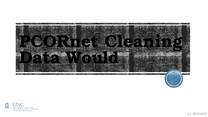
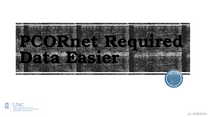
Cleaning: Cleaning -> Required (144, 41)
Would: Would -> Easier (92, 58)
